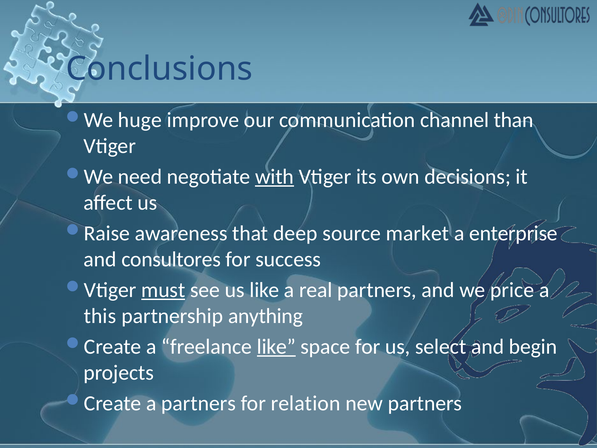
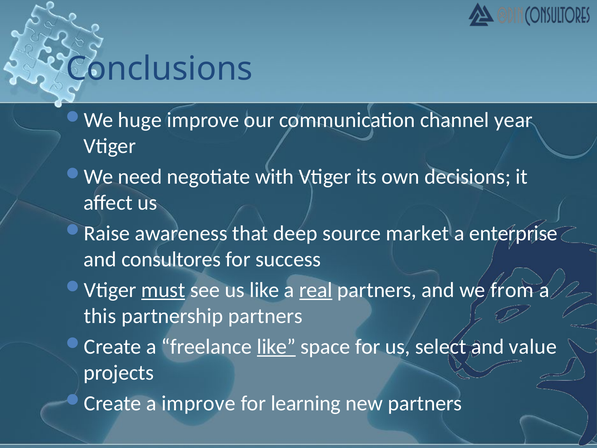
than: than -> year (513, 120)
with underline: present -> none (274, 177)
real underline: none -> present (316, 290)
price: price -> from (512, 290)
partnership anything: anything -> partners (265, 316)
begin: begin -> value (533, 347)
a partners: partners -> improve (198, 403)
relation: relation -> learning (306, 403)
